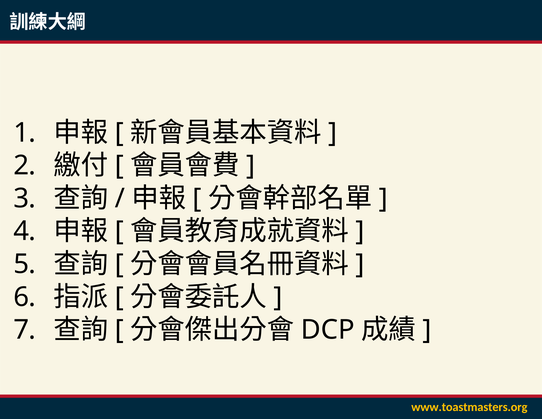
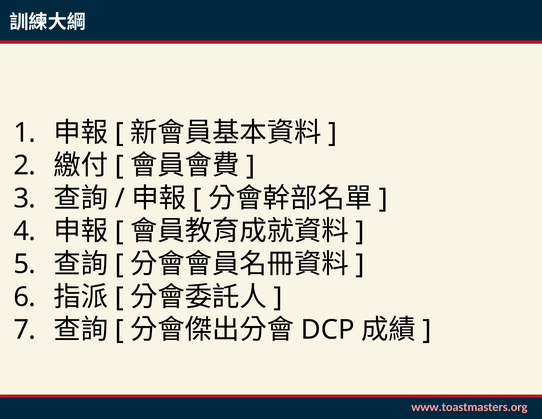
www.toastmasters.org colour: yellow -> pink (469, 407)
